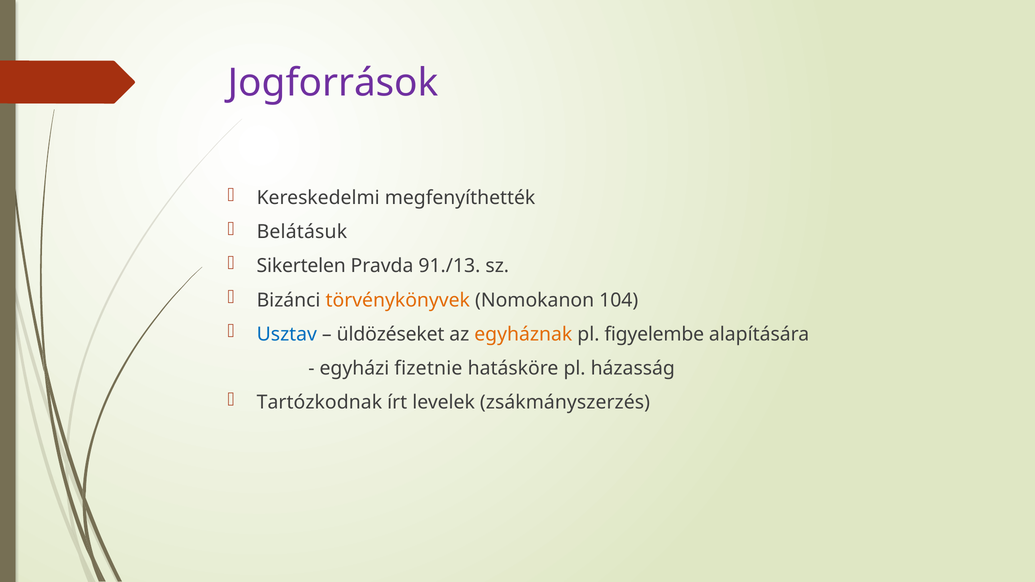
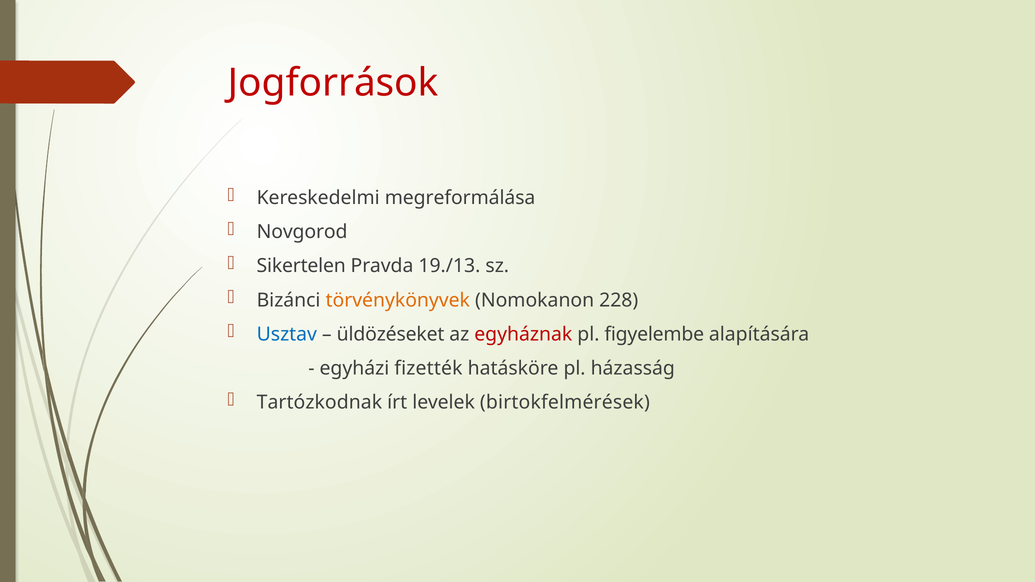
Jogforrások colour: purple -> red (333, 83)
megfenyíthették: megfenyíthették -> megreformálása (460, 198)
Belátásuk: Belátásuk -> Novgorod (302, 232)
91./13: 91./13 -> 19./13 (449, 266)
104: 104 -> 228 (619, 300)
egyháznak colour: orange -> red (523, 334)
fizetnie: fizetnie -> fizették (428, 368)
zsákmányszerzés: zsákmányszerzés -> birtokfelmérések (565, 402)
